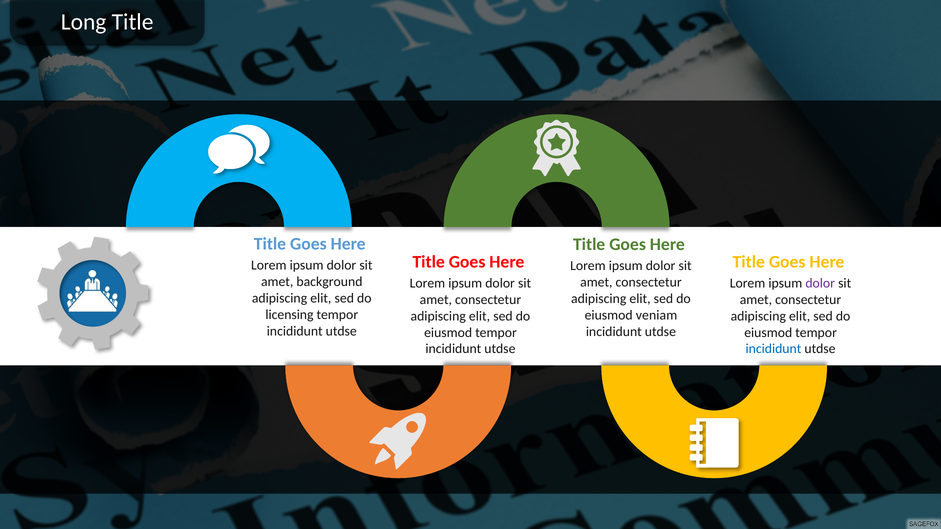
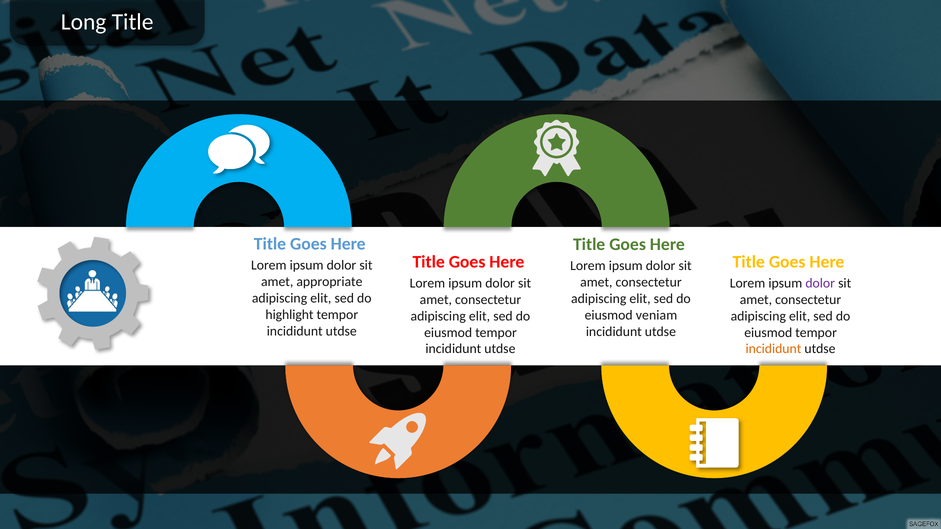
background: background -> appropriate (329, 282)
licensing: licensing -> highlight (290, 315)
incididunt colour: blue -> orange (773, 349)
